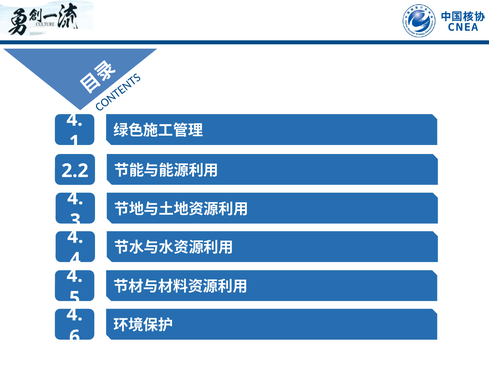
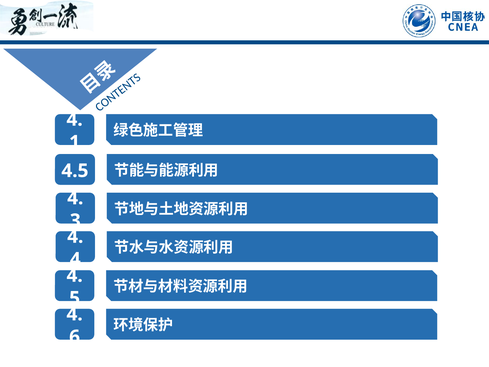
2.2: 2.2 -> 4.5 (75, 171)
